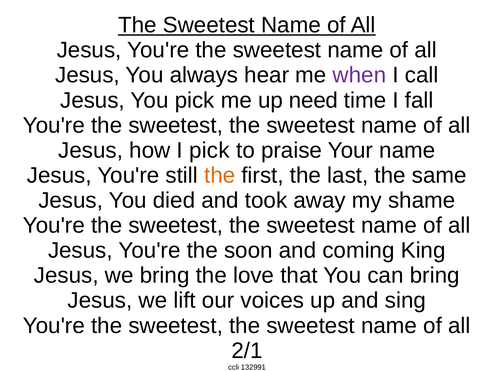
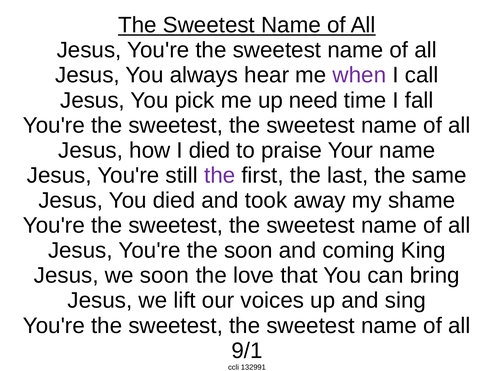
I pick: pick -> died (210, 150)
the colour: orange -> purple (220, 175)
we bring: bring -> soon (164, 275)
2/1: 2/1 -> 9/1 (247, 350)
